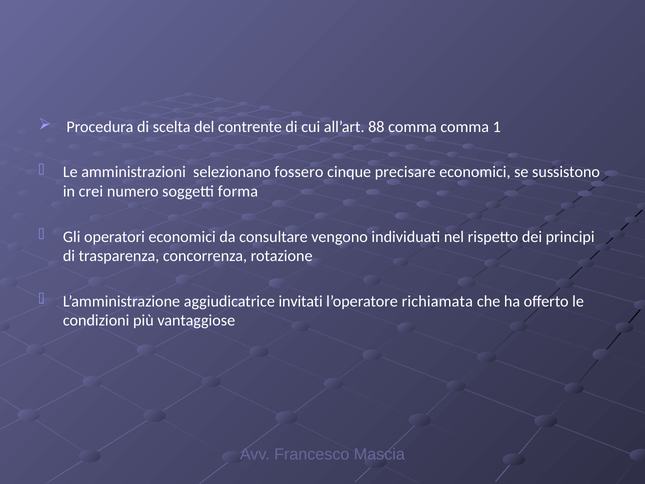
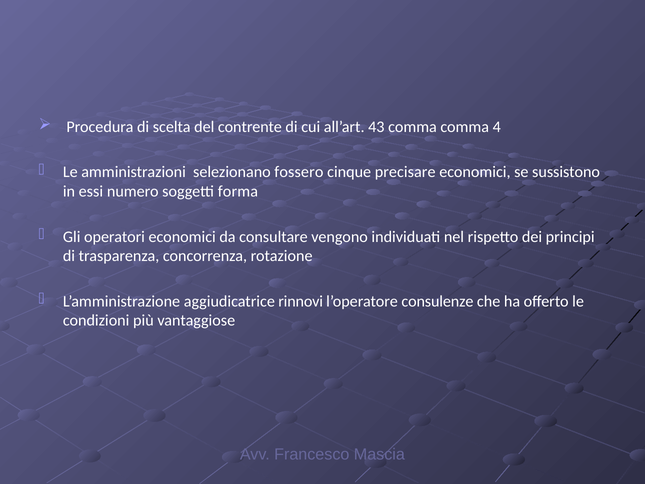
88: 88 -> 43 (376, 127)
1: 1 -> 4 (497, 127)
crei: crei -> essi (91, 191)
invitati: invitati -> rinnovi (301, 301)
richiamata: richiamata -> consulenze (437, 301)
